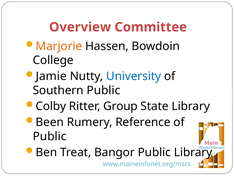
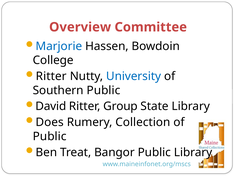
Marjorie colour: orange -> blue (59, 46)
Jamie: Jamie -> Ritter (51, 76)
Colby: Colby -> David (51, 106)
Been: Been -> Does (50, 122)
Reference: Reference -> Collection (143, 122)
